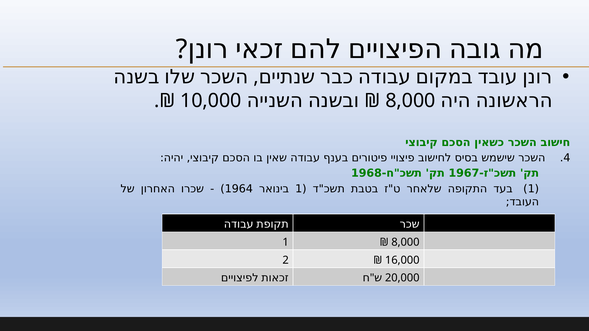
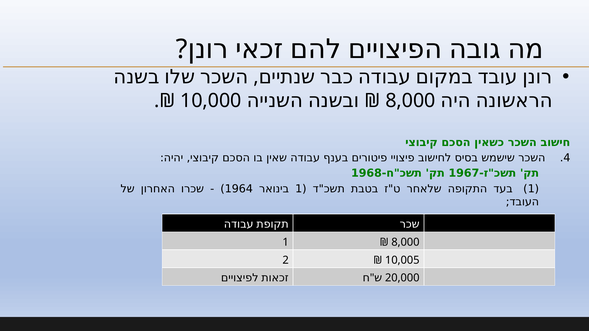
16,000: 16,000 -> 10,005 (402, 260)
